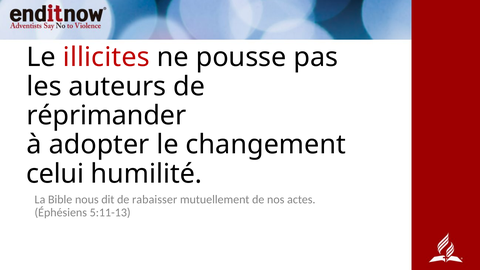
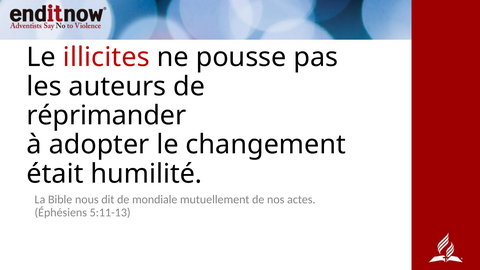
celui: celui -> était (55, 174)
rabaisser: rabaisser -> mondiale (155, 200)
